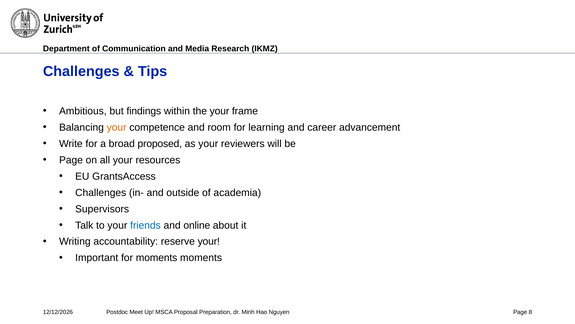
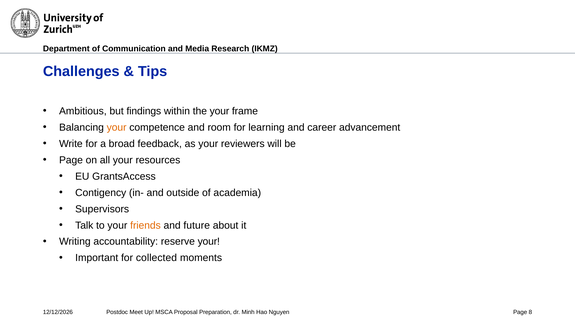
proposed: proposed -> feedback (160, 143)
Challenges: Challenges -> Contigency (101, 192)
friends colour: blue -> orange (145, 225)
online: online -> future (197, 225)
for moments: moments -> collected (156, 258)
